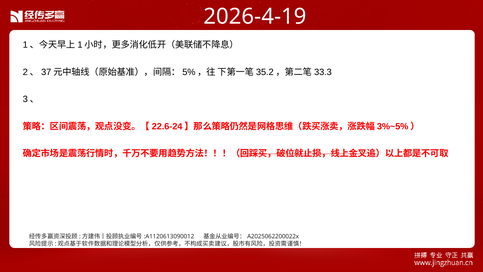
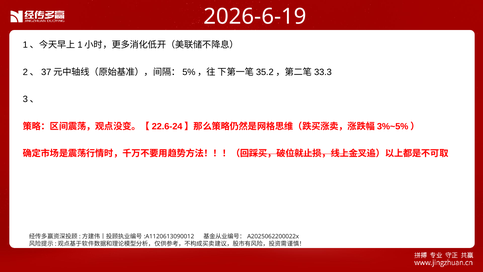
2026-4-19: 2026-4-19 -> 2026-6-19 (255, 17)
